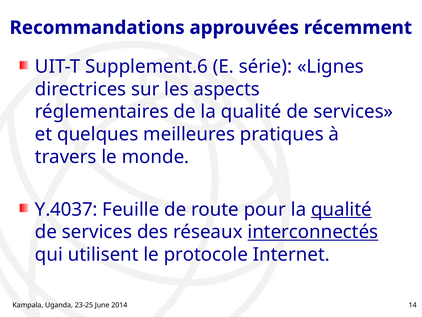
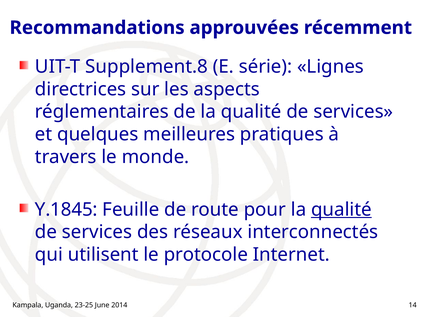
Supplement.6: Supplement.6 -> Supplement.8 (147, 67)
Y.4037: Y.4037 -> Y.1845 (66, 209)
interconnectés underline: present -> none (313, 232)
